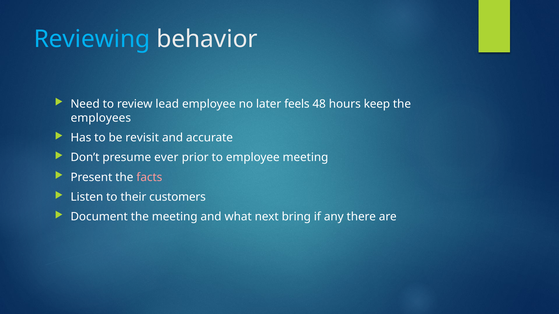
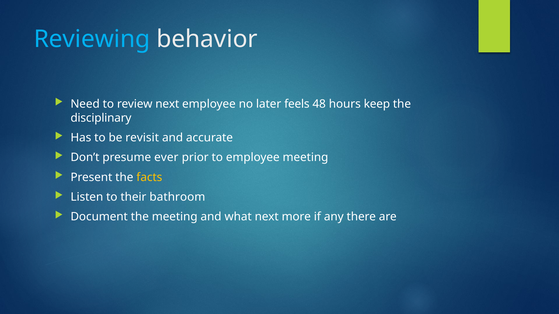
review lead: lead -> next (167, 104)
employees: employees -> disciplinary (101, 118)
facts colour: pink -> yellow (149, 177)
customers: customers -> bathroom (177, 197)
bring: bring -> more (296, 217)
